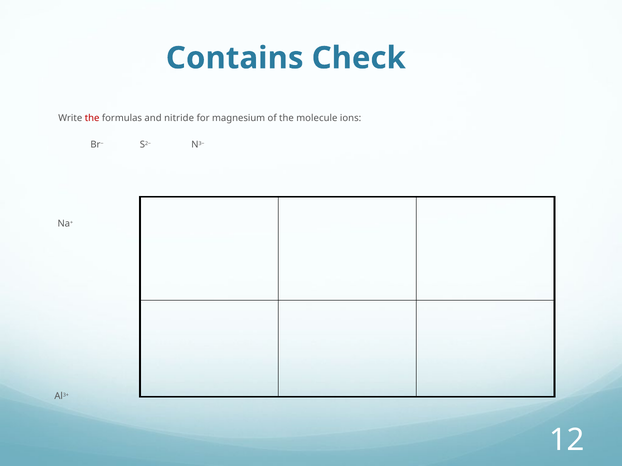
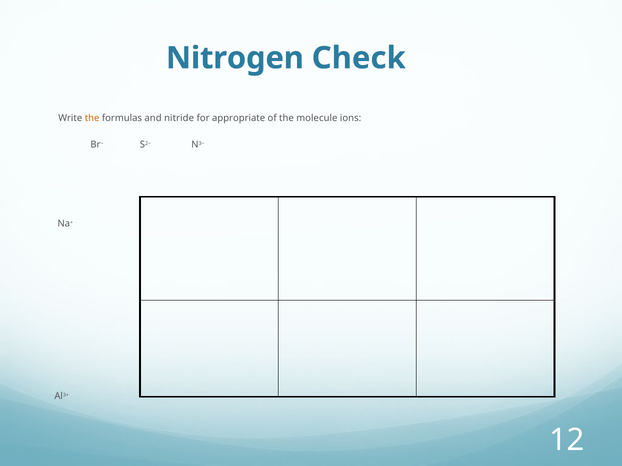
Contains: Contains -> Nitrogen (235, 58)
the colour: red -> orange (92, 118)
magnesium: magnesium -> appropriate (239, 118)
